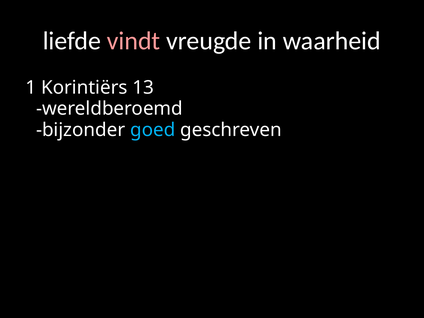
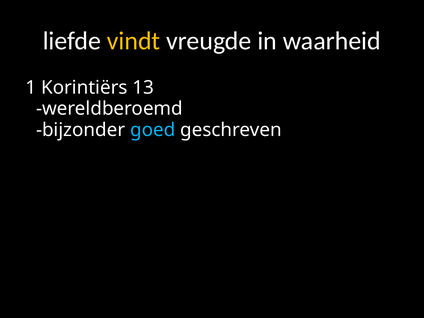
vindt colour: pink -> yellow (134, 41)
